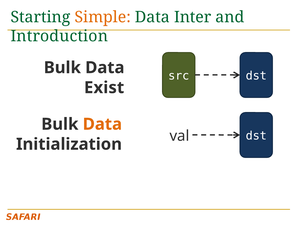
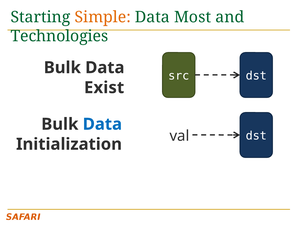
Inter: Inter -> Most (193, 17)
Introduction: Introduction -> Technologies (59, 36)
Data colour: orange -> blue (102, 124)
